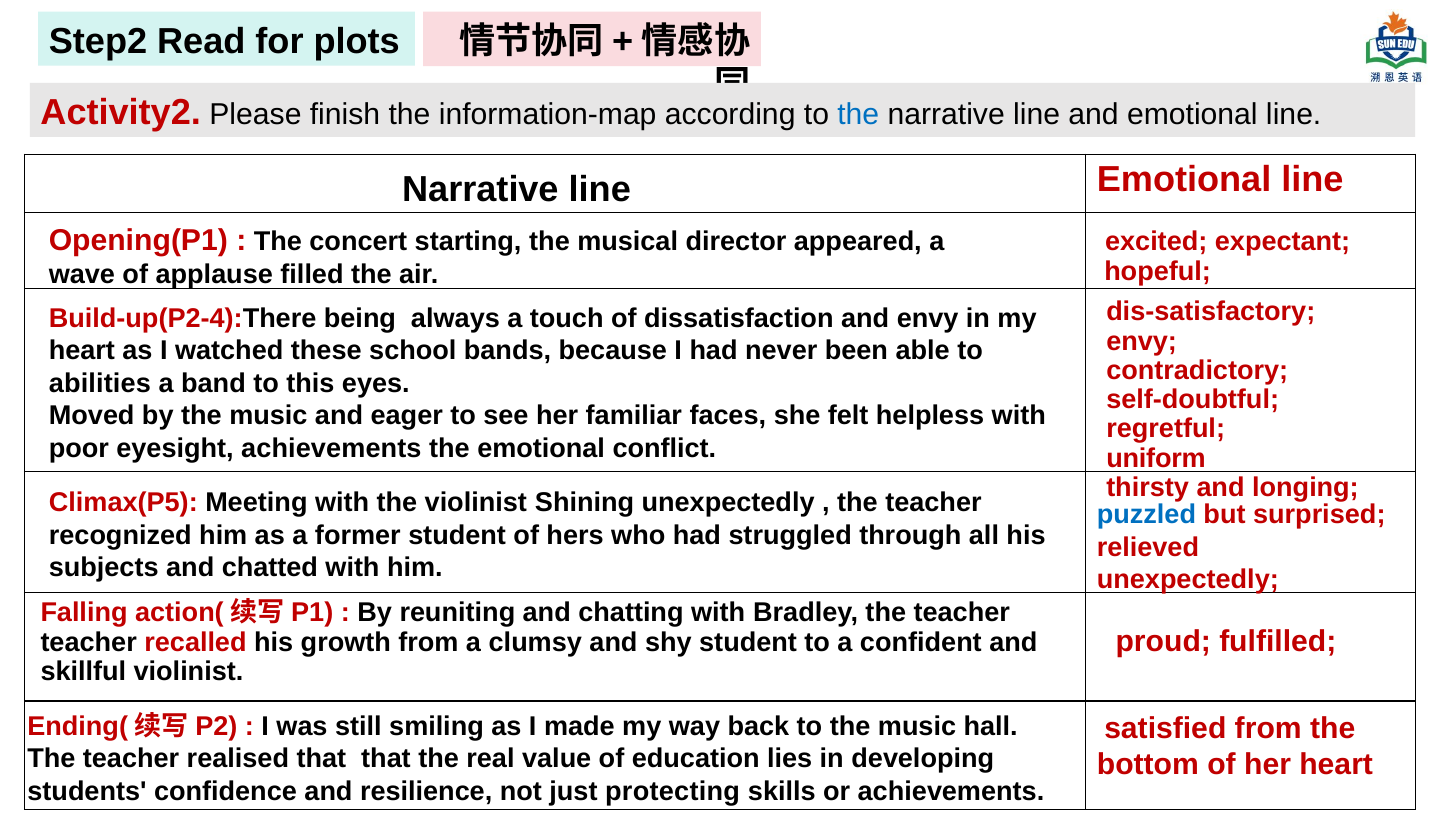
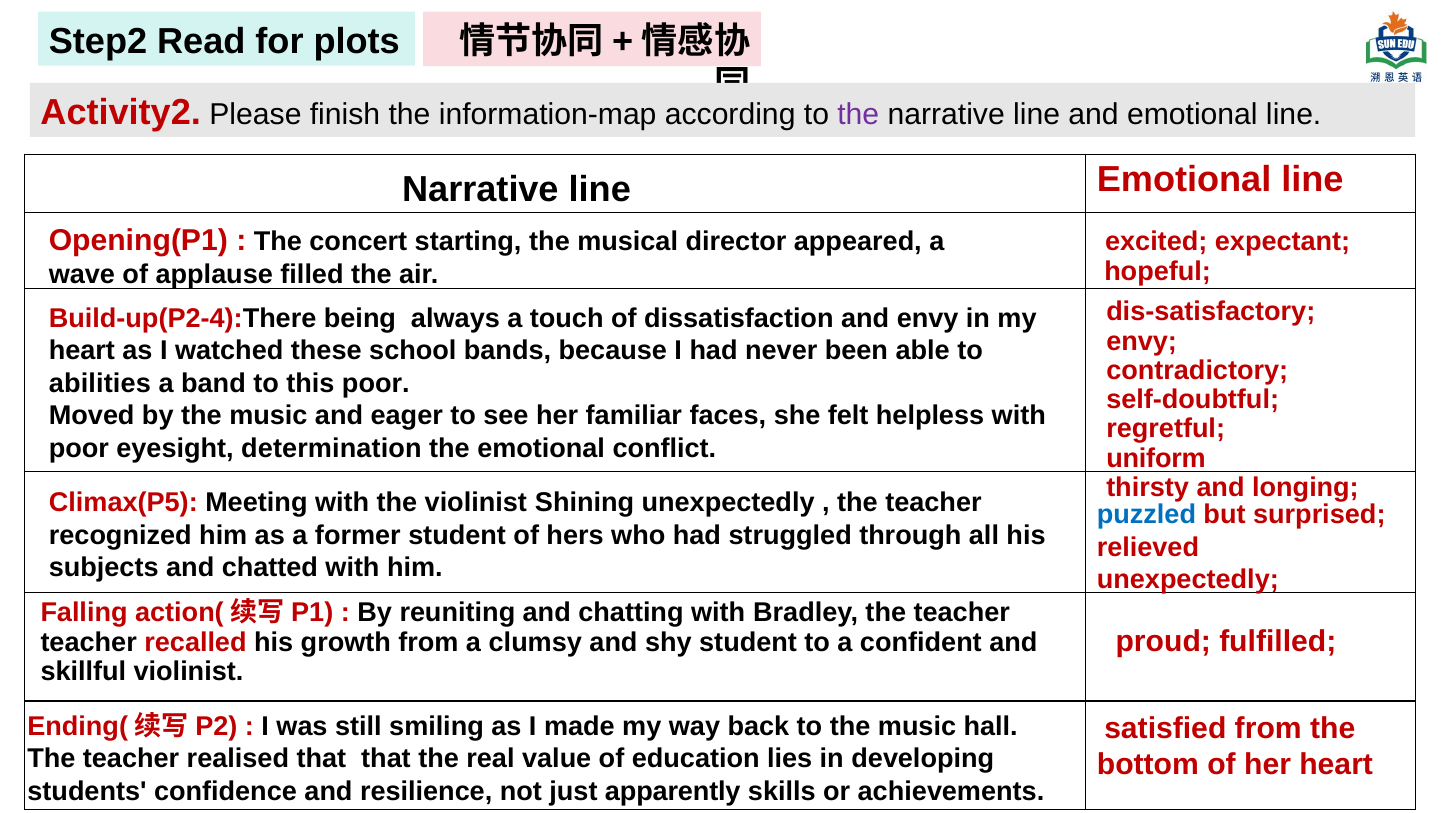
the colour: blue -> purple (858, 114)
this eyes: eyes -> poor (376, 383)
eyesight achievements: achievements -> determination (331, 448)
protecting: protecting -> apparently (673, 791)
